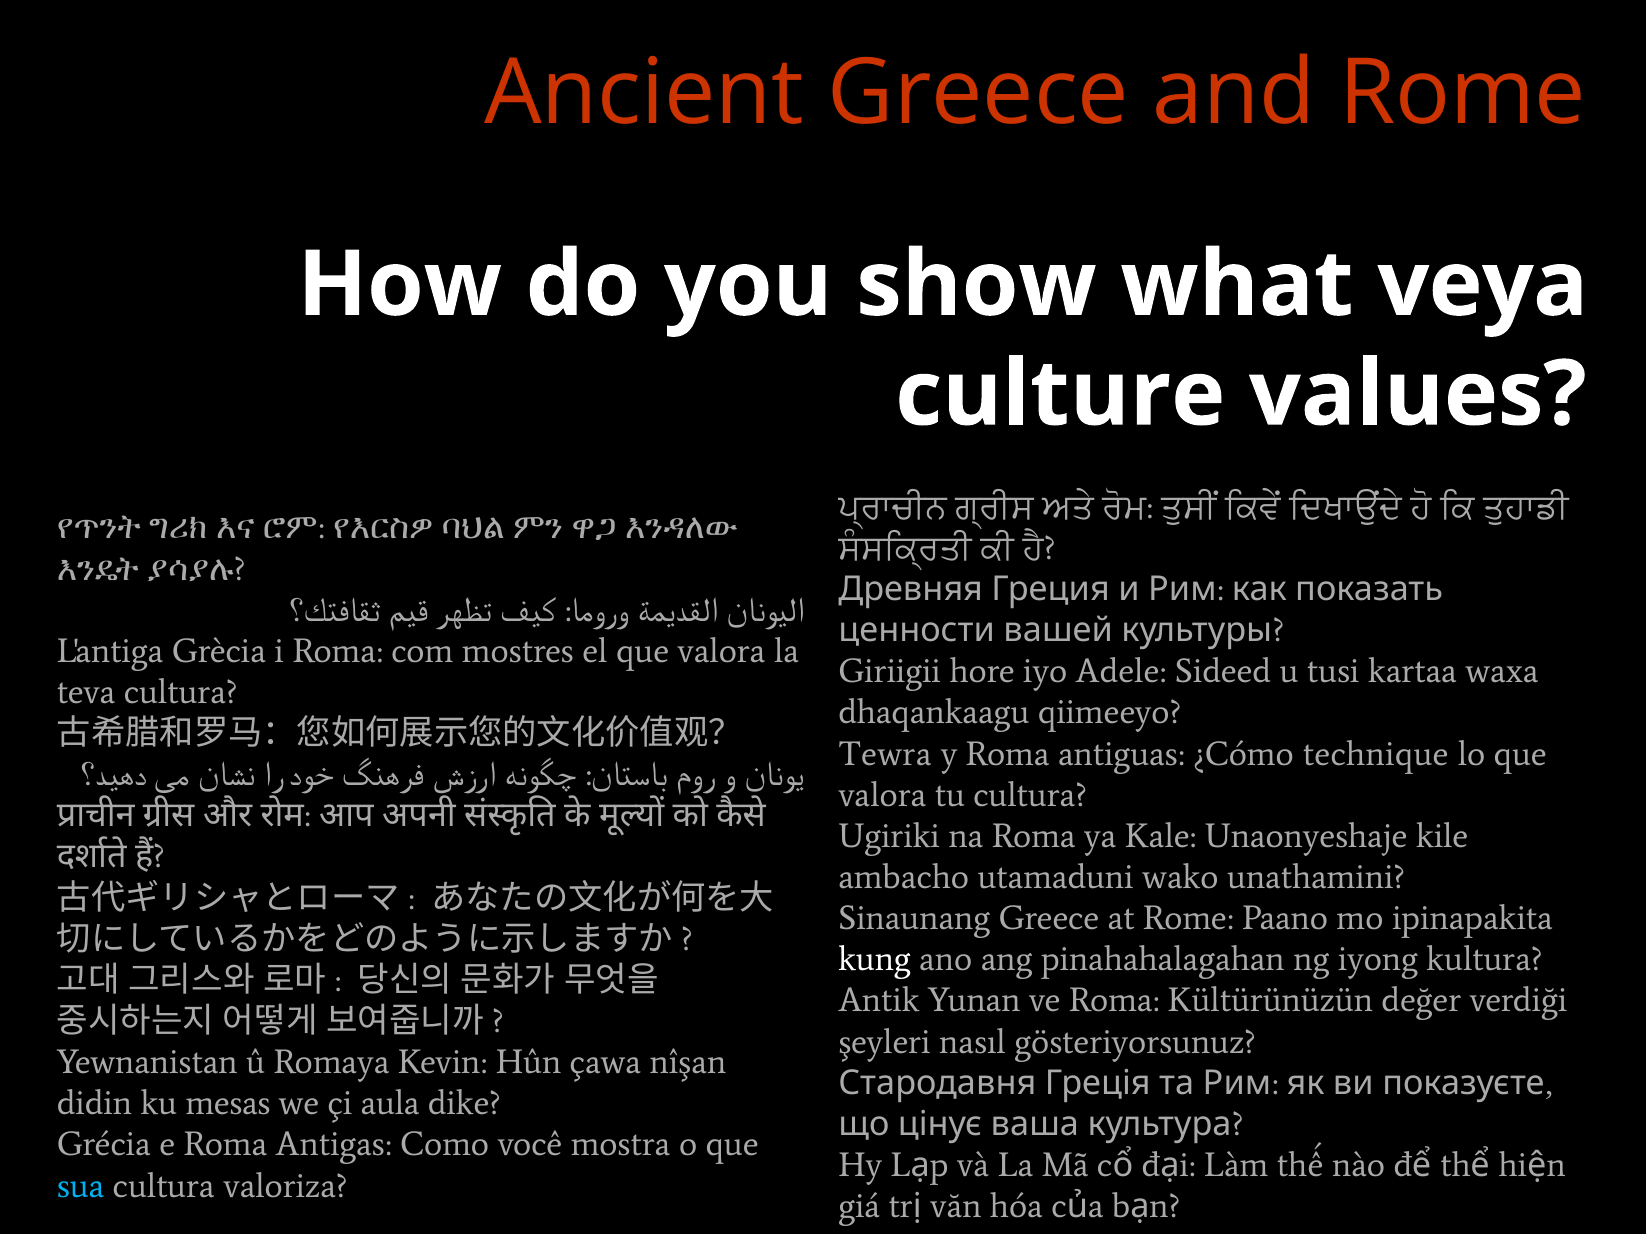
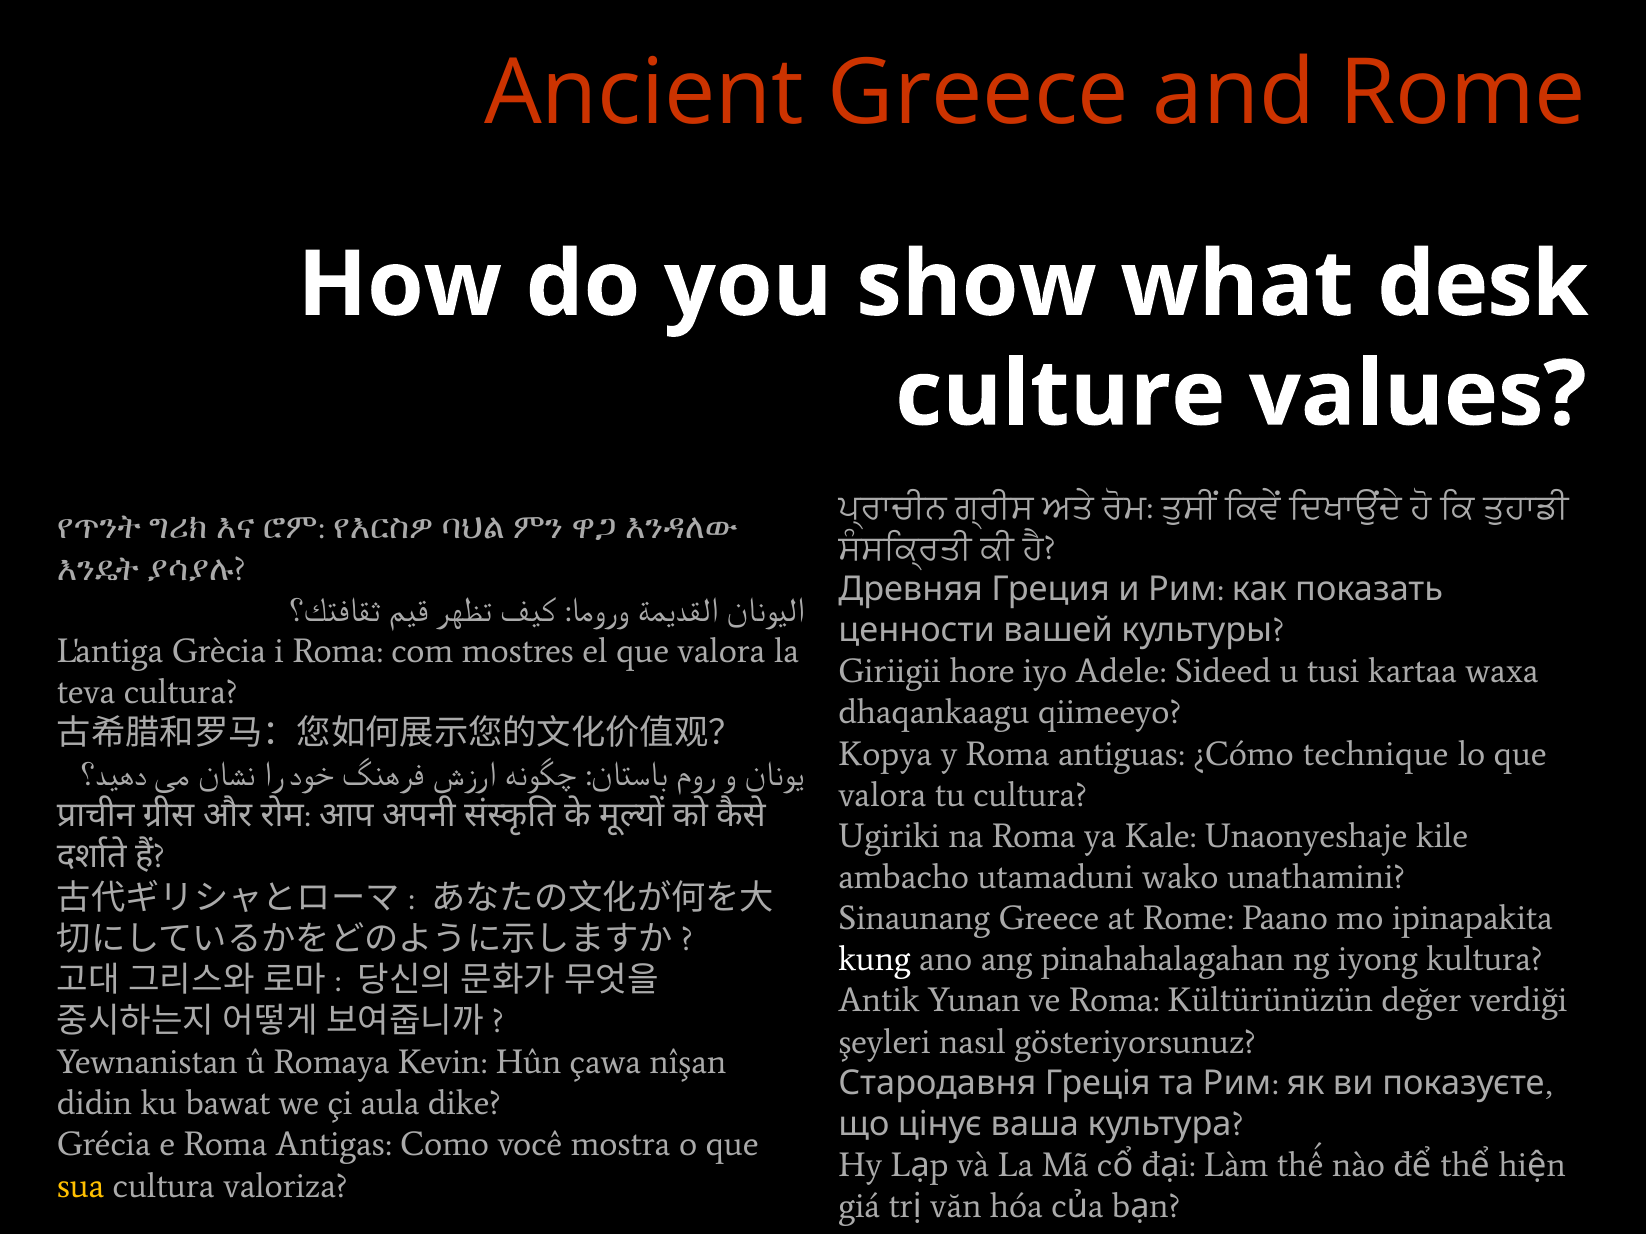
veya: veya -> desk (1483, 285)
Tewra: Tewra -> Kopya (885, 754)
mesas: mesas -> bawat (228, 1104)
sua colour: light blue -> yellow (81, 1186)
